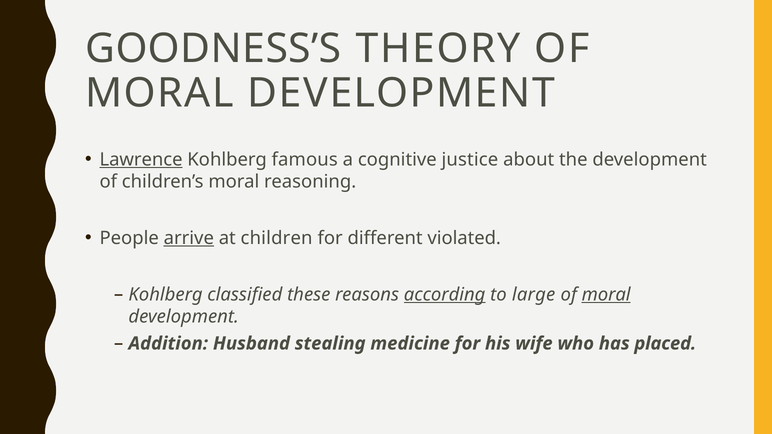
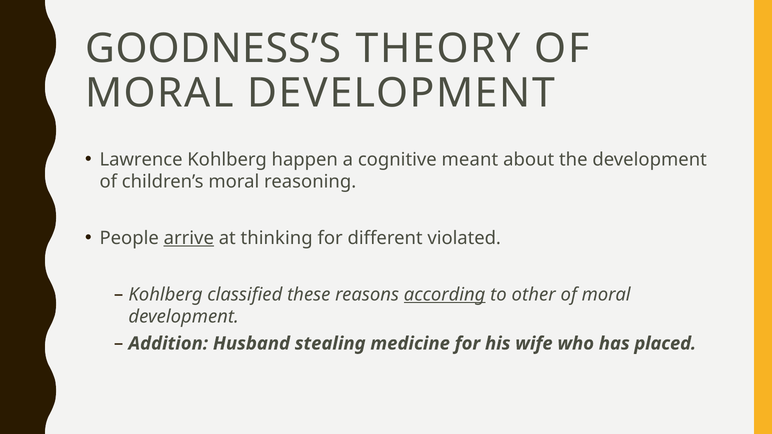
Lawrence underline: present -> none (141, 160)
famous: famous -> happen (305, 160)
justice: justice -> meant (470, 160)
children: children -> thinking (277, 238)
large: large -> other (534, 295)
moral underline: present -> none (606, 295)
